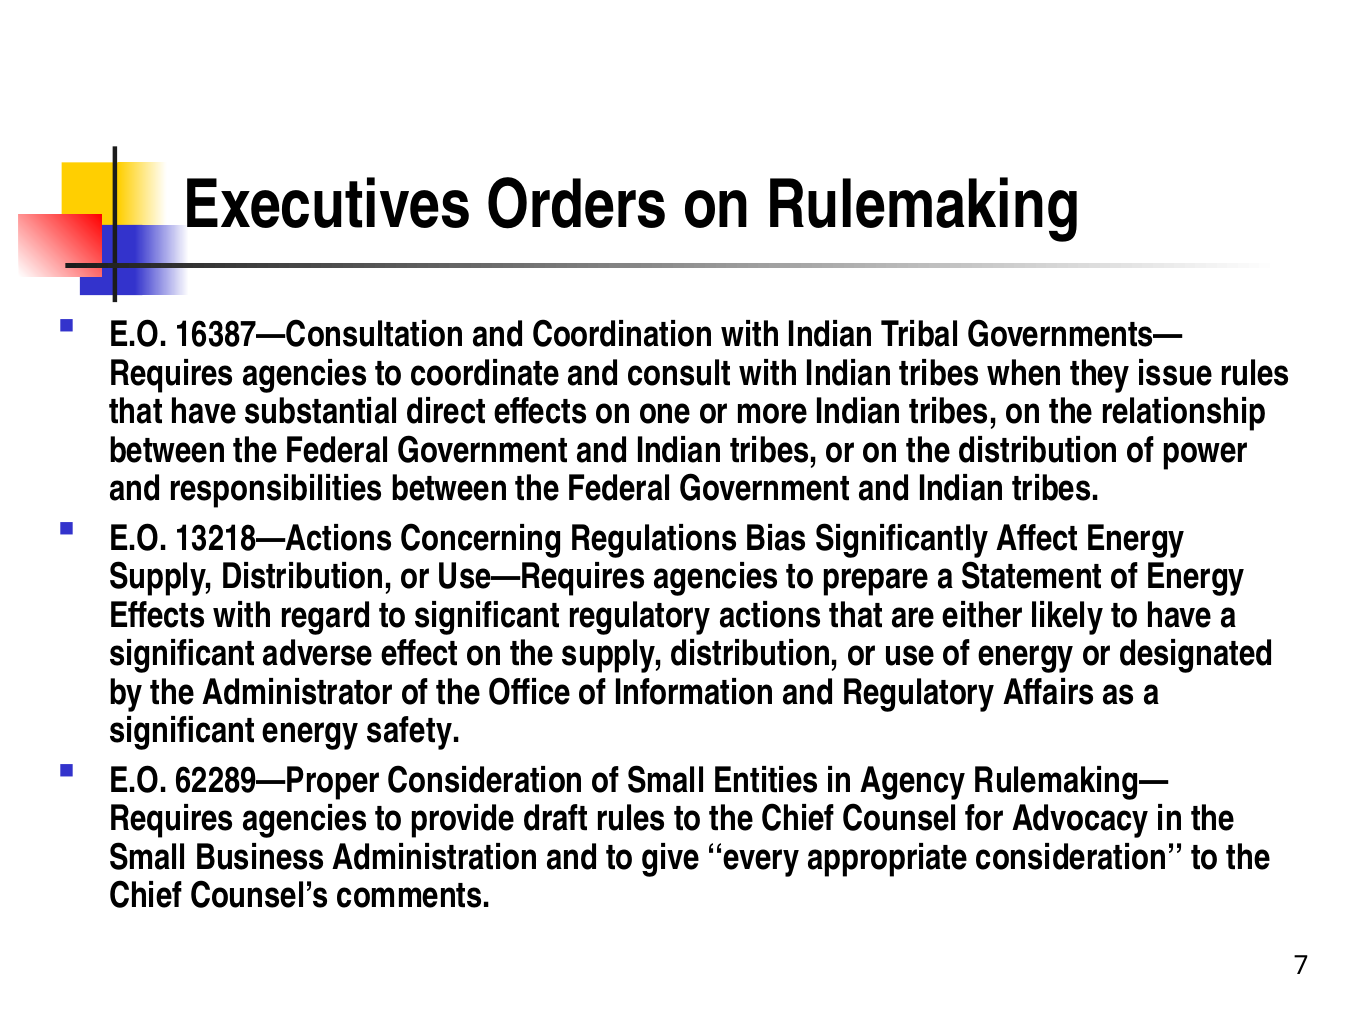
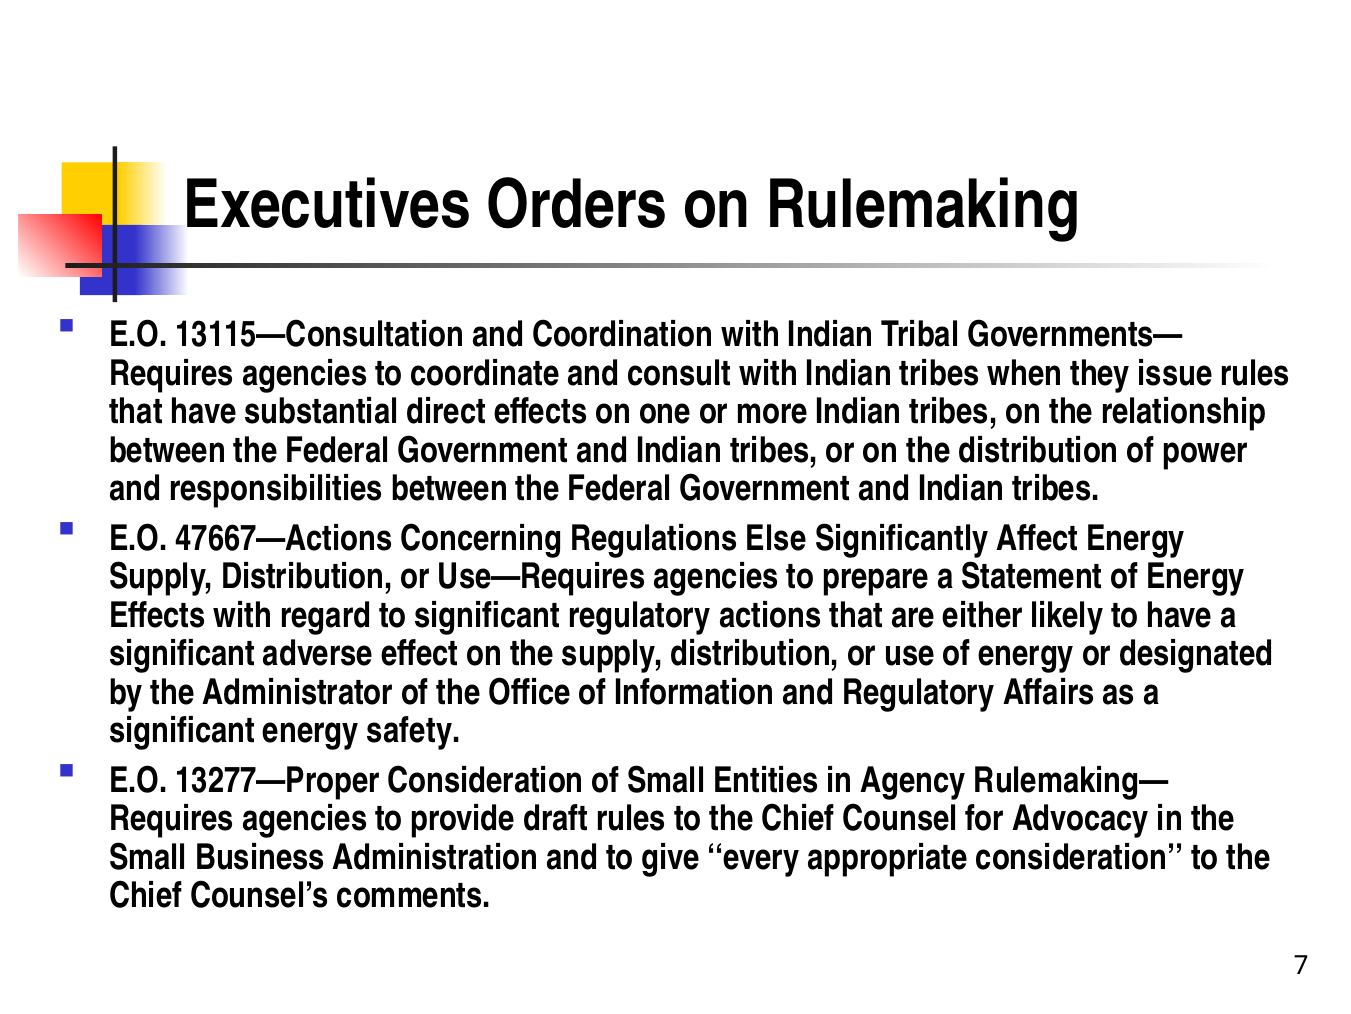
16387—Consultation: 16387—Consultation -> 13115—Consultation (320, 335)
13218—Actions: 13218—Actions -> 47667—Actions (284, 538)
Bias: Bias -> Else (776, 538)
62289—Proper: 62289—Proper -> 13277—Proper (278, 780)
